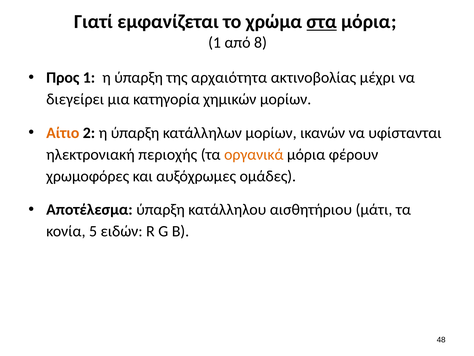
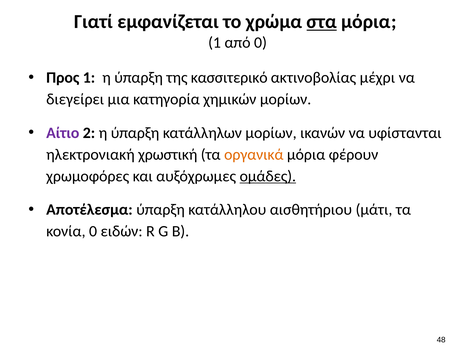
από 8: 8 -> 0 (260, 43)
αρχαιότητα: αρχαιότητα -> κασσιτερικό (229, 78)
Αίτιο colour: orange -> purple (63, 133)
περιοχής: περιοχής -> χρωστική (168, 154)
ομάδες underline: none -> present (268, 176)
κονία 5: 5 -> 0 (93, 231)
